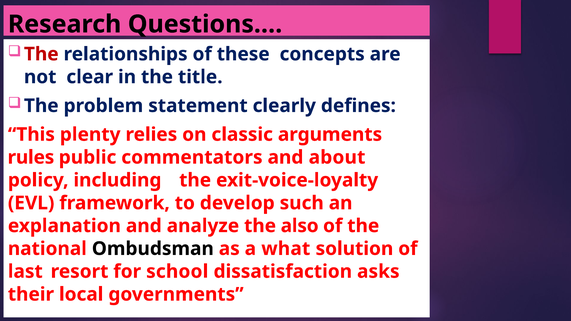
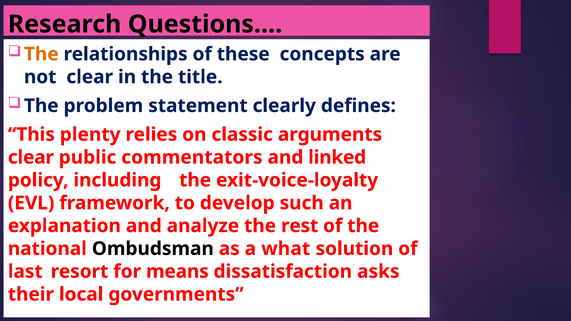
The colour: red -> orange (41, 54)
rules: rules -> clear (31, 157)
about: about -> linked (337, 157)
also: also -> rest (300, 226)
school: school -> means (177, 272)
